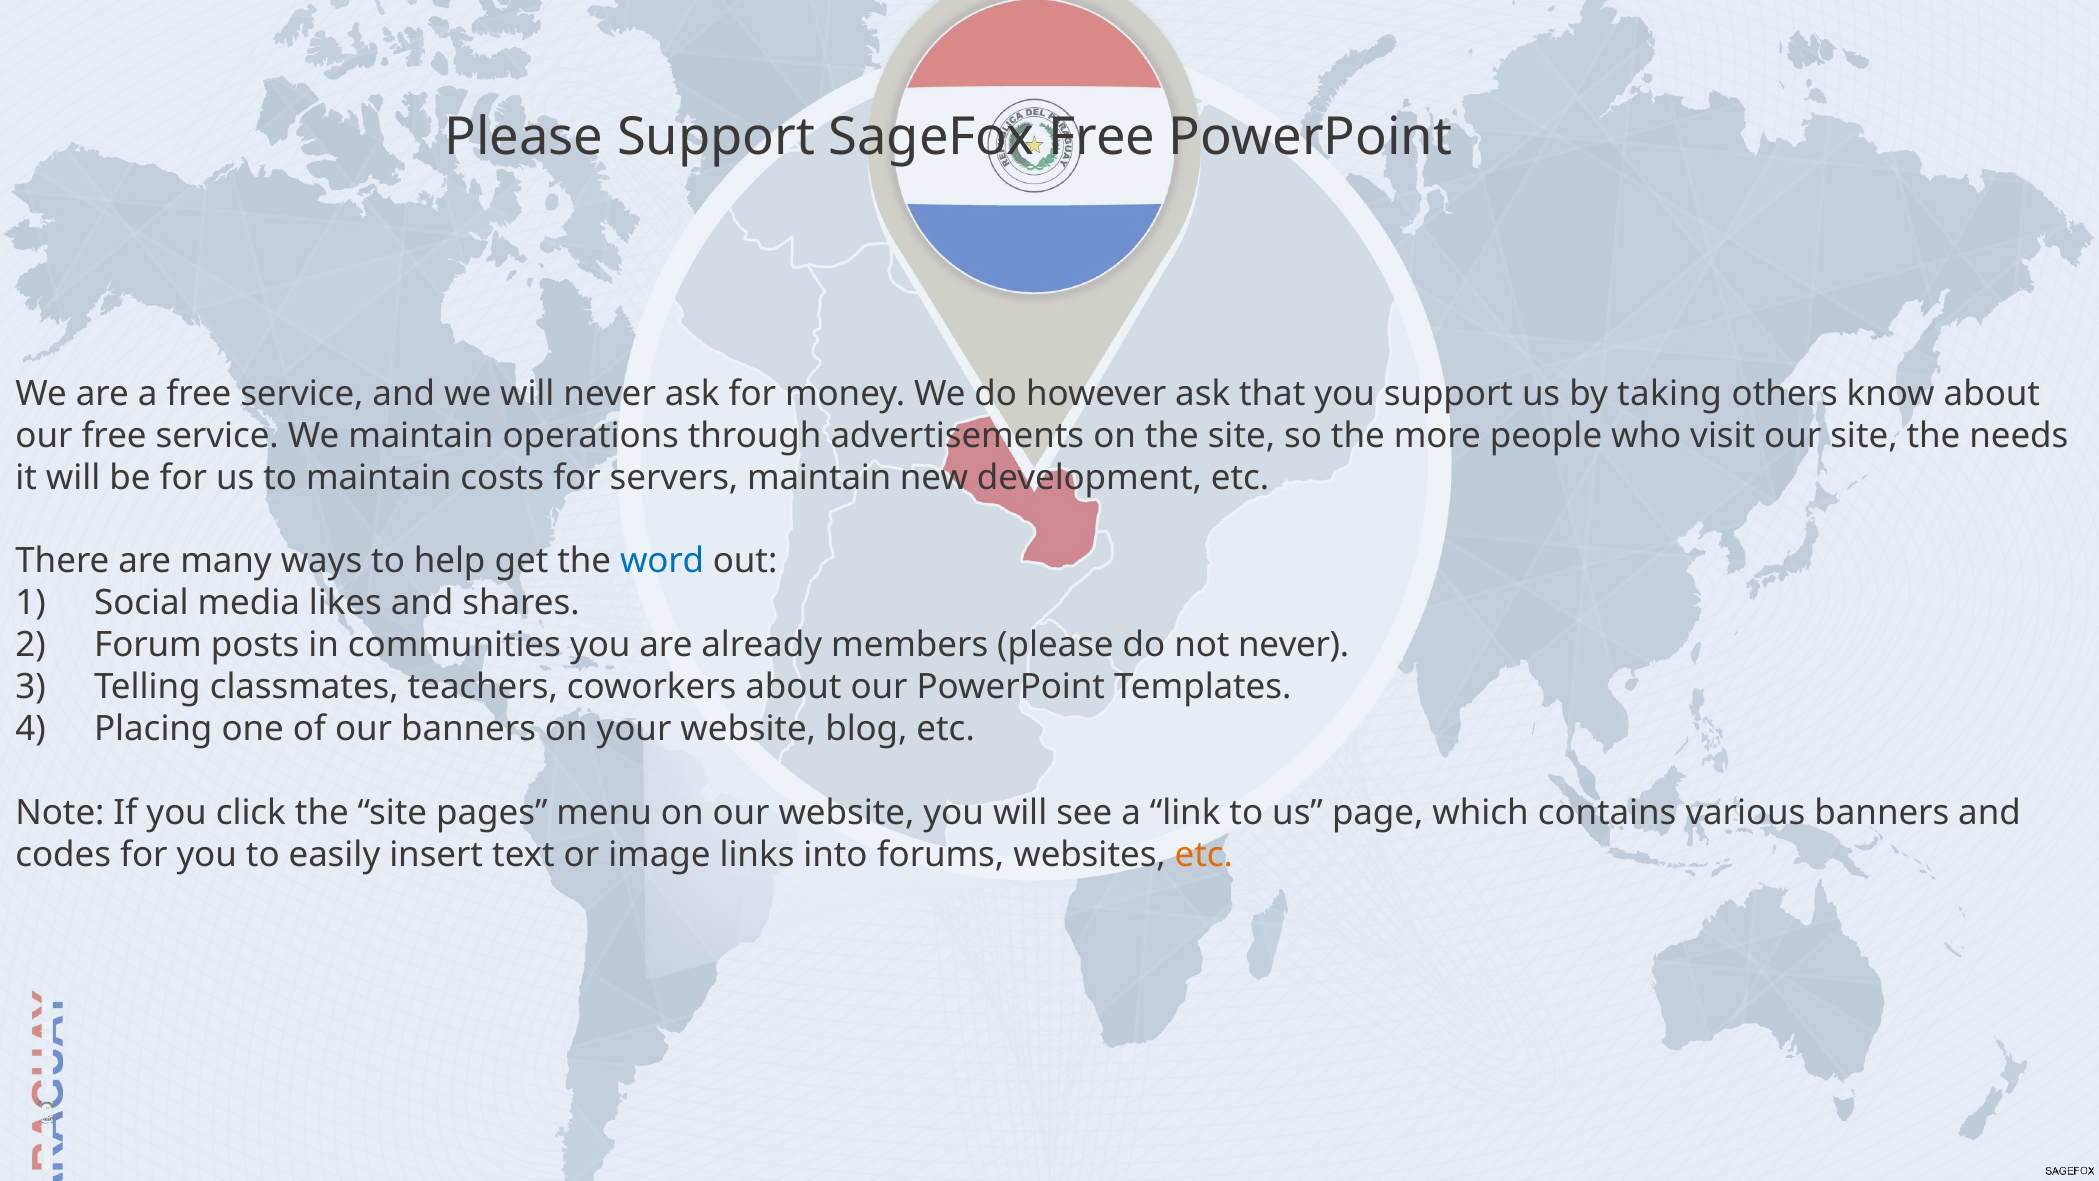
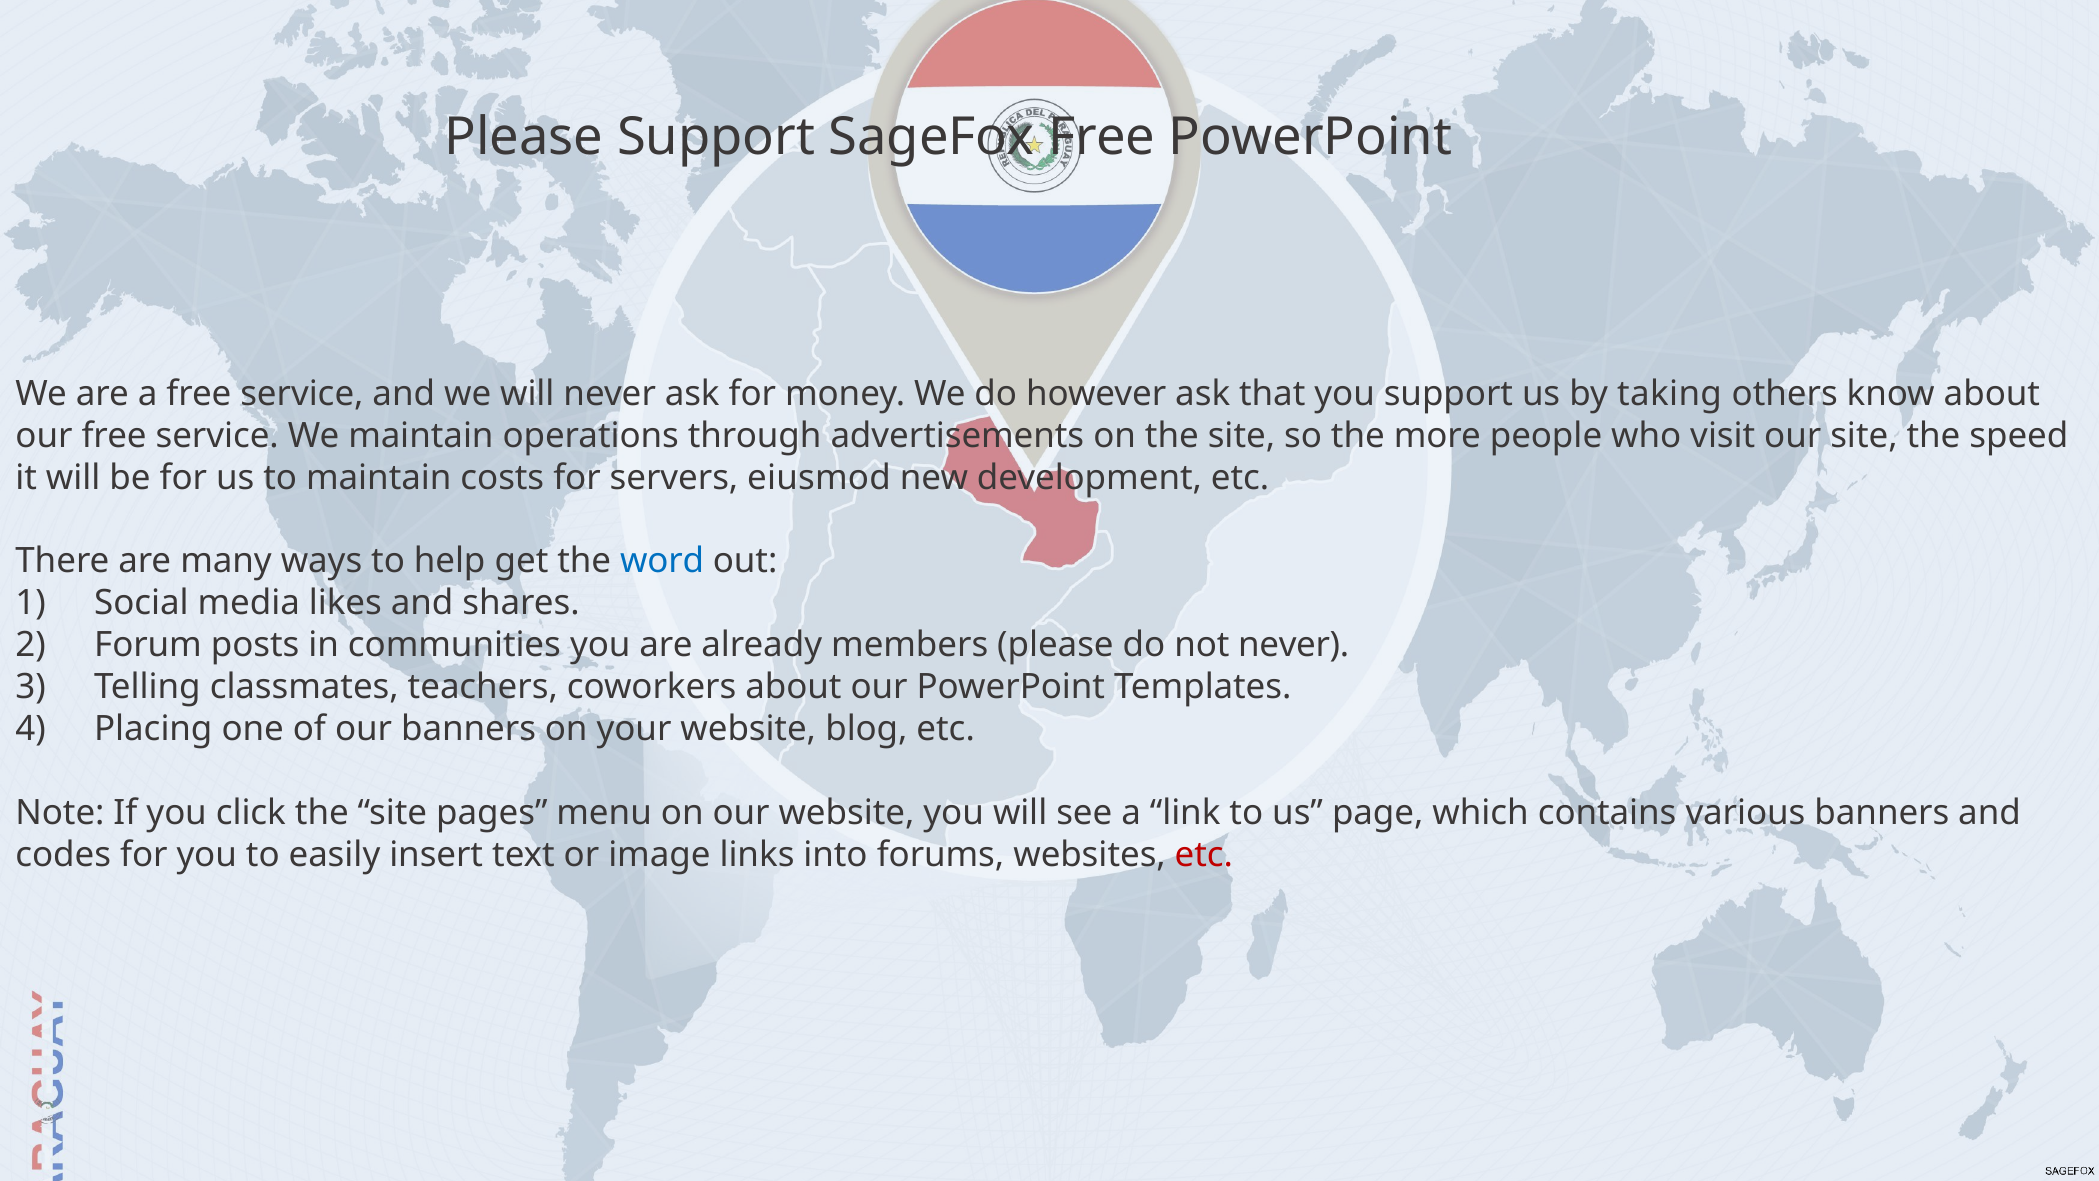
needs: needs -> speed (2019, 435)
servers maintain: maintain -> eiusmod (819, 477)
etc colour: orange -> red (1204, 855)
